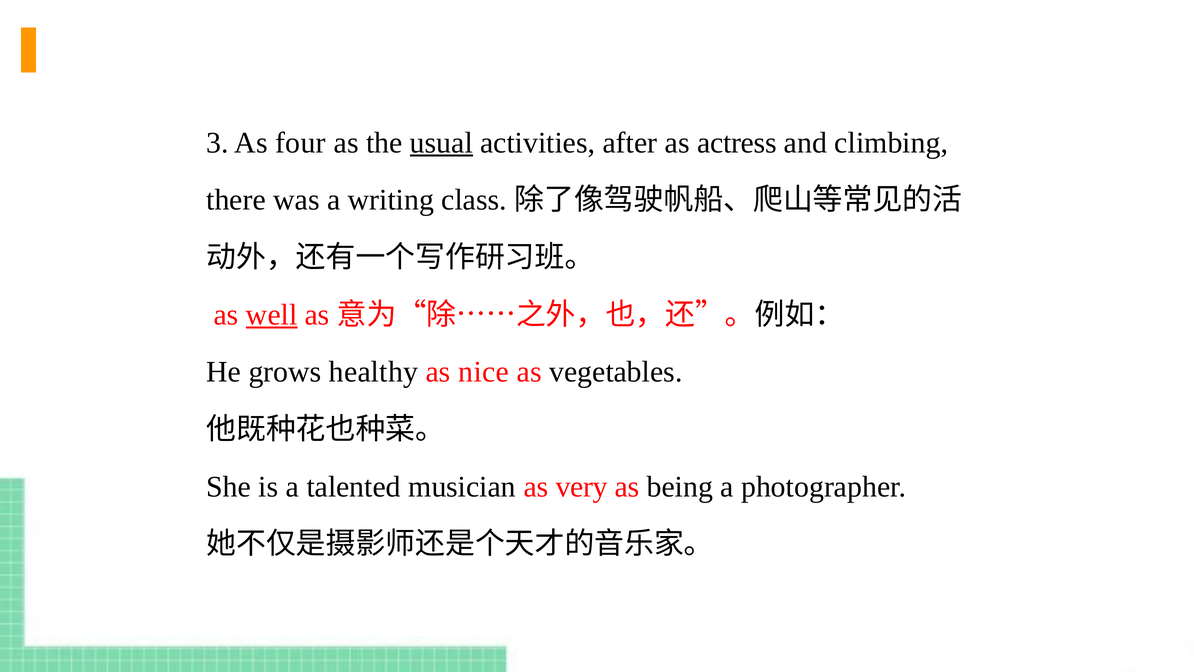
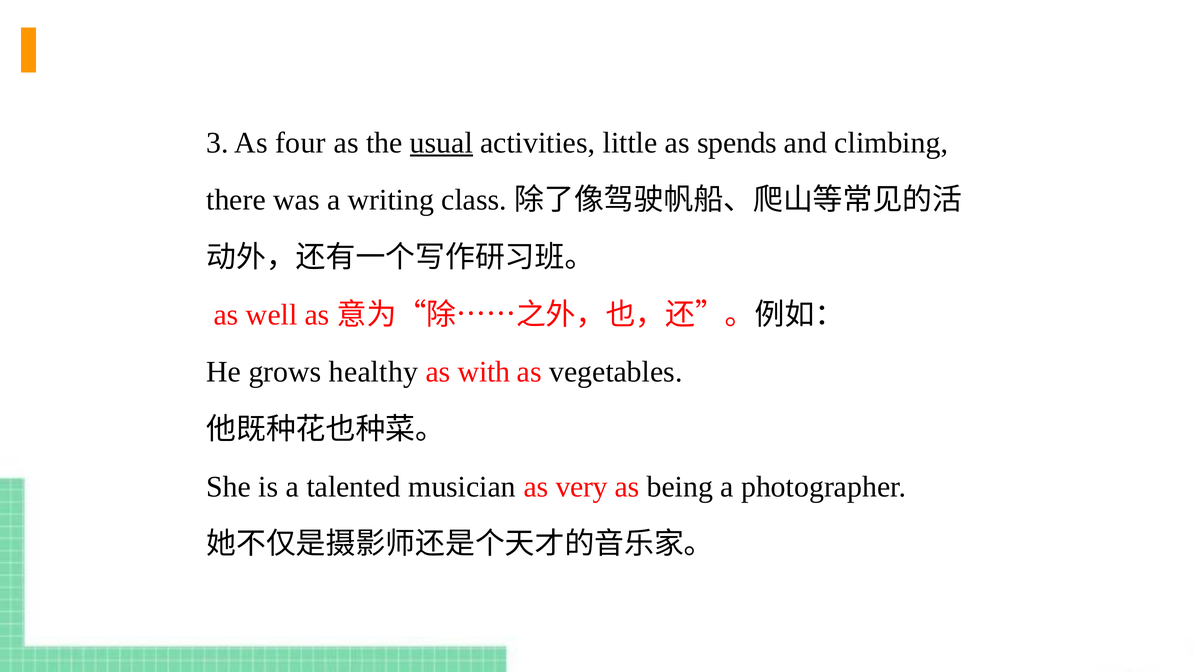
after: after -> little (630, 143)
actress: actress -> spends (737, 143)
well underline: present -> none (272, 315)
nice: nice -> with (484, 372)
